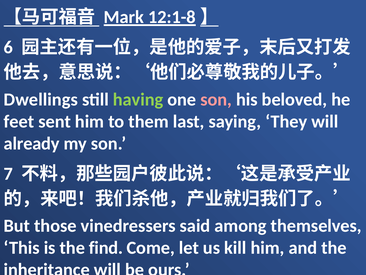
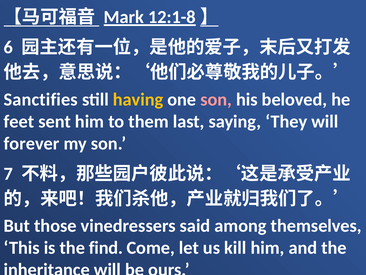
Dwellings: Dwellings -> Sanctifies (41, 99)
having colour: light green -> yellow (138, 99)
already: already -> forever (32, 143)
